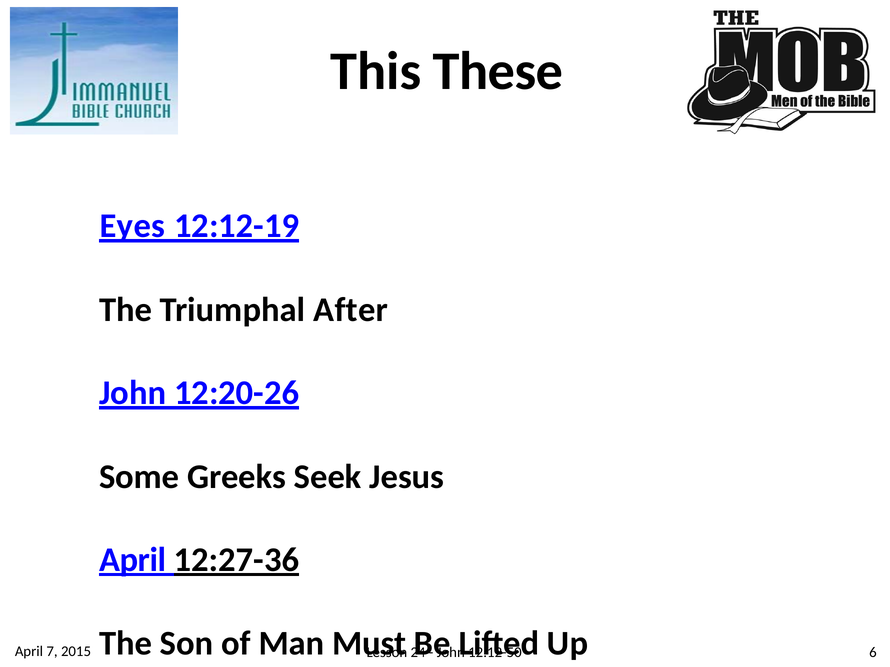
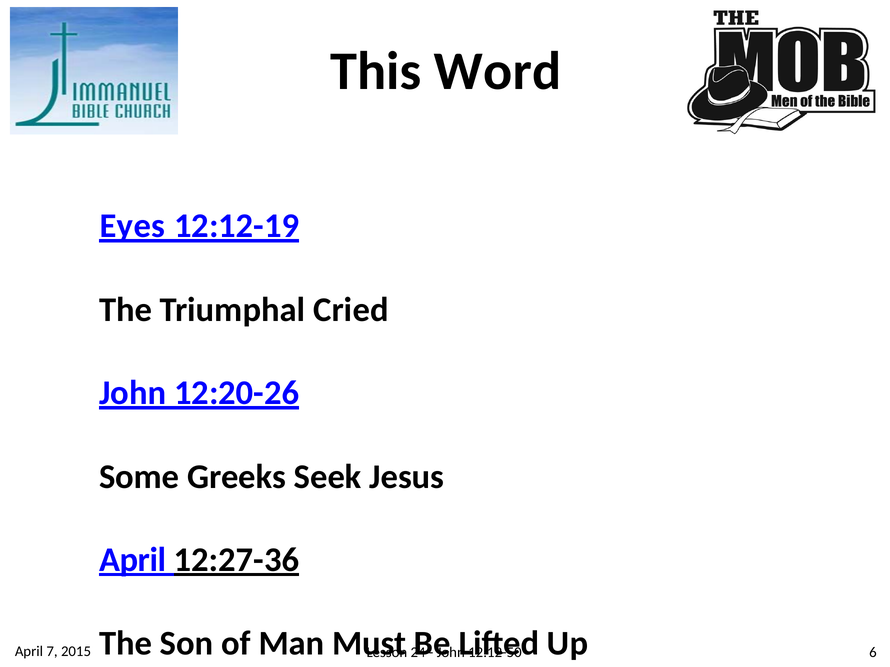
These: These -> Word (498, 71)
After: After -> Cried (351, 310)
